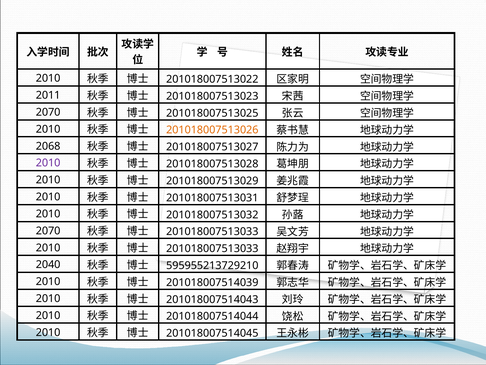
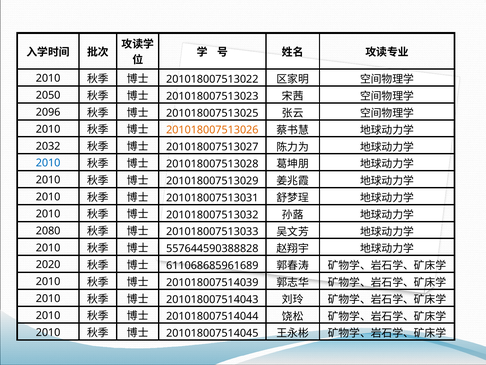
2011: 2011 -> 2050 (48, 95)
2070: 2070 -> 2096 (48, 112)
2068: 2068 -> 2032 (48, 146)
2010 colour: purple -> blue (48, 163)
2070: 2070 -> 2080 (48, 231)
201018007513033: 201018007513033 -> 557644590388828 (212, 248)
2040: 2040 -> 2020 (48, 264)
595955213729210: 595955213729210 -> 611068685961689 (212, 265)
